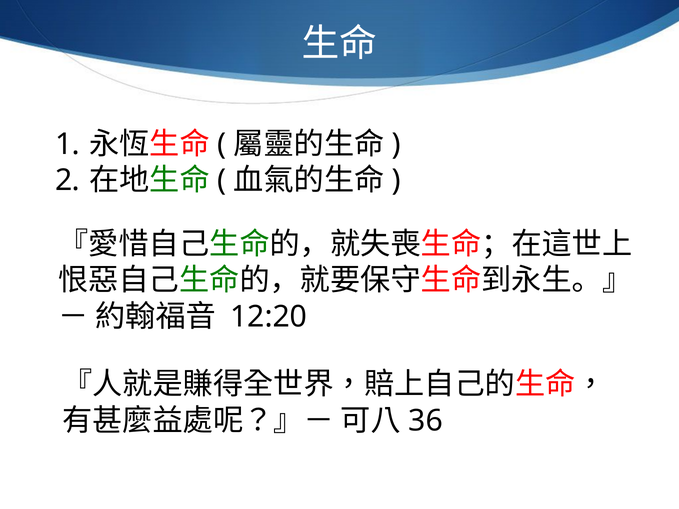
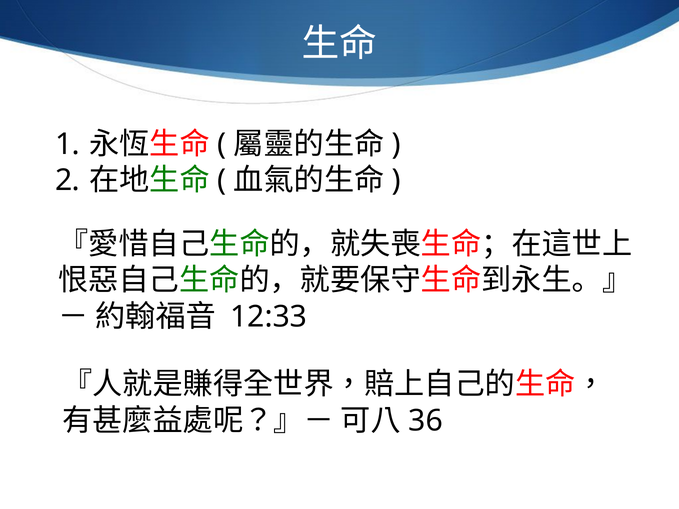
12:20: 12:20 -> 12:33 (269, 317)
